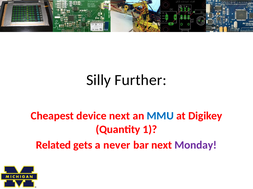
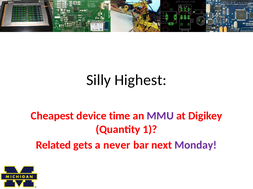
Further: Further -> Highest (141, 80)
device next: next -> time (120, 116)
MMU colour: blue -> purple (160, 116)
